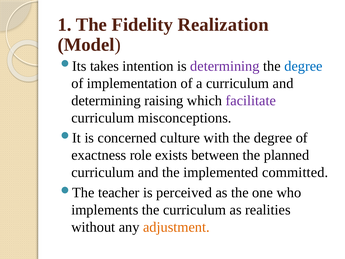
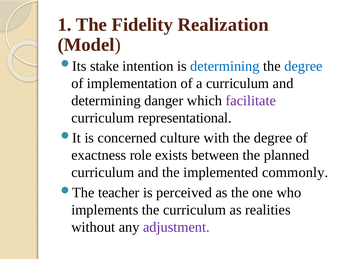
takes: takes -> stake (105, 66)
determining colour: purple -> blue (225, 66)
raising: raising -> danger (164, 100)
misconceptions: misconceptions -> representational (185, 118)
committed: committed -> commonly (295, 172)
adjustment colour: orange -> purple (176, 227)
